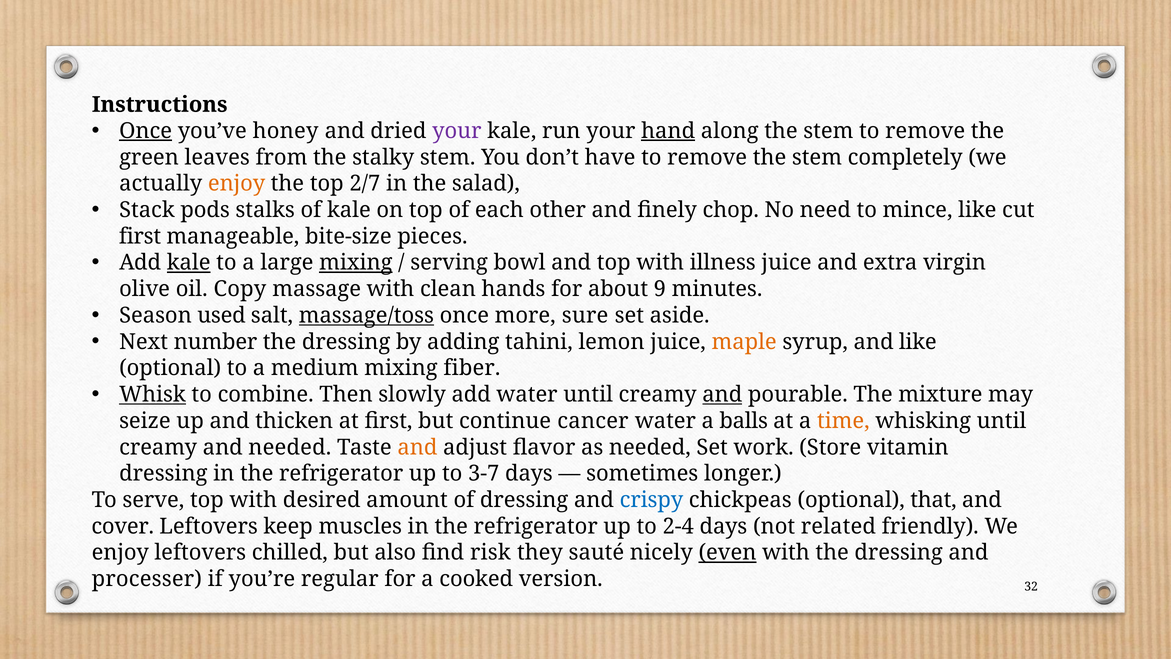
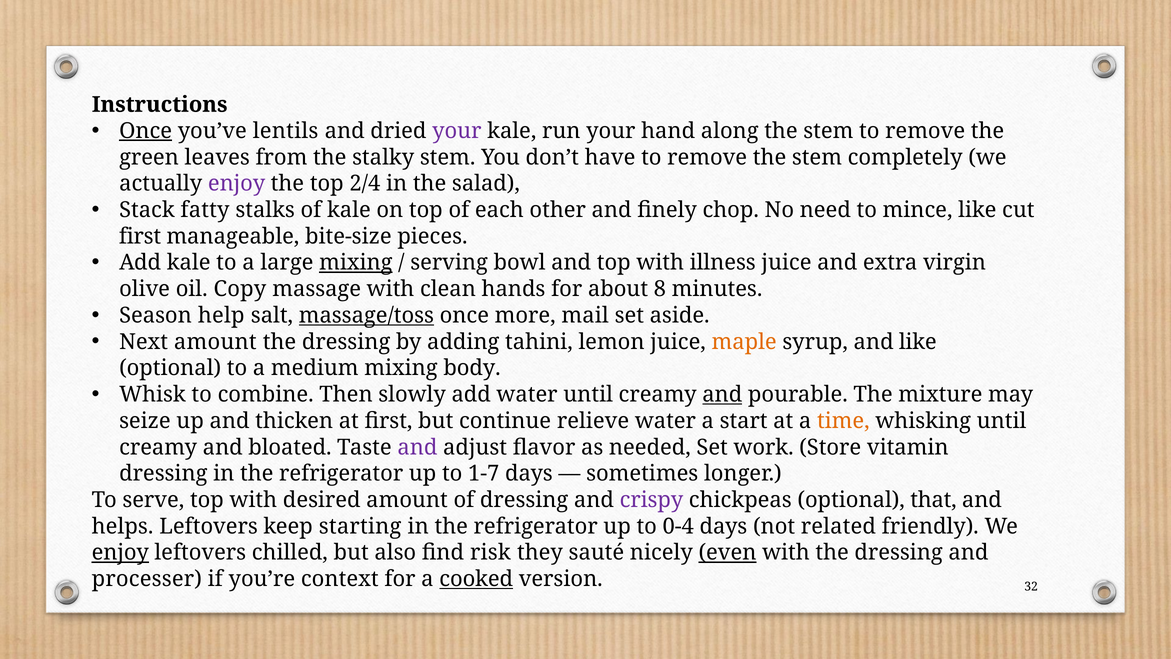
honey: honey -> lentils (286, 131)
hand underline: present -> none (668, 131)
enjoy colour: orange -> purple (237, 184)
2/7: 2/7 -> 2/4 (365, 184)
pods: pods -> fatty (205, 210)
kale underline: present -> none (189, 263)
9: 9 -> 8 (660, 289)
used: used -> help (221, 315)
sure: sure -> mail (585, 315)
Next number: number -> amount (215, 342)
fiber: fiber -> body (472, 368)
Whisk underline: present -> none (152, 394)
cancer: cancer -> relieve (593, 421)
balls: balls -> start (744, 421)
and needed: needed -> bloated (290, 447)
and colour: orange -> purple (417, 447)
3-7: 3-7 -> 1-7 (484, 473)
crispy colour: blue -> purple (651, 500)
cover: cover -> helps (123, 526)
muscles: muscles -> starting (360, 526)
2-4: 2-4 -> 0-4 (678, 526)
enjoy underline: none -> present (120, 552)
regular: regular -> context (340, 579)
cooked underline: none -> present (476, 579)
